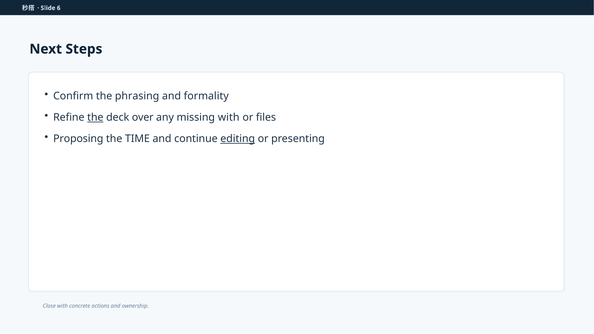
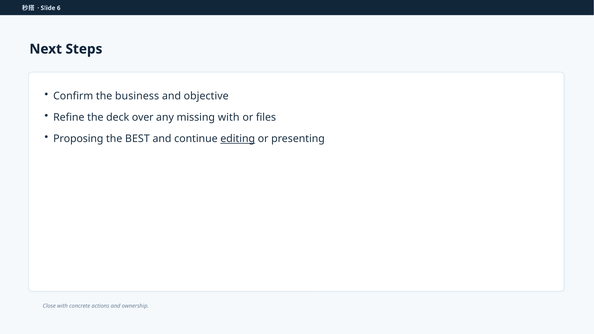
phrasing: phrasing -> business (137, 96)
formality: formality -> objective (206, 96)
the underline: present -> none (95, 117)
TIME: TIME -> BEST (137, 139)
